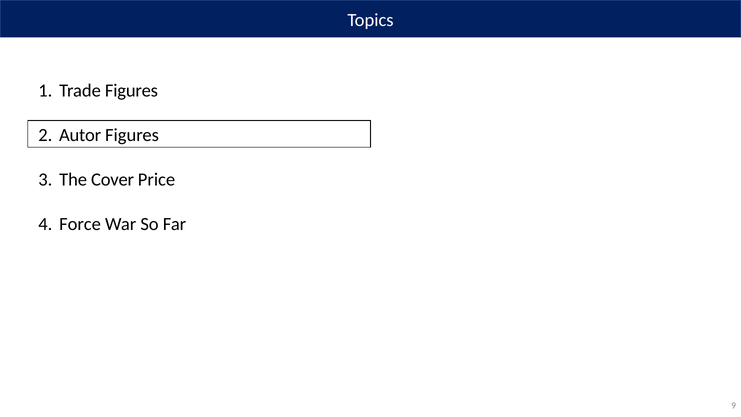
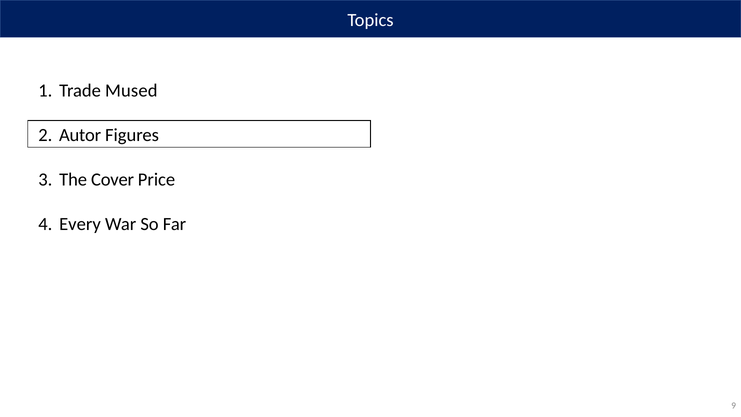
Trade Figures: Figures -> Mused (131, 91)
Force: Force -> Every (80, 224)
